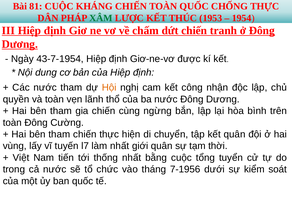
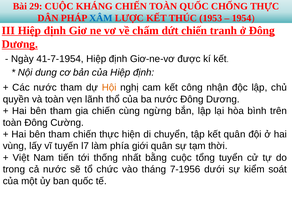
81: 81 -> 29 (36, 6)
XÂM colour: green -> blue (101, 18)
43-7-1954: 43-7-1954 -> 41-7-1954 (60, 59)
làm nhất: nhất -> phía (120, 146)
